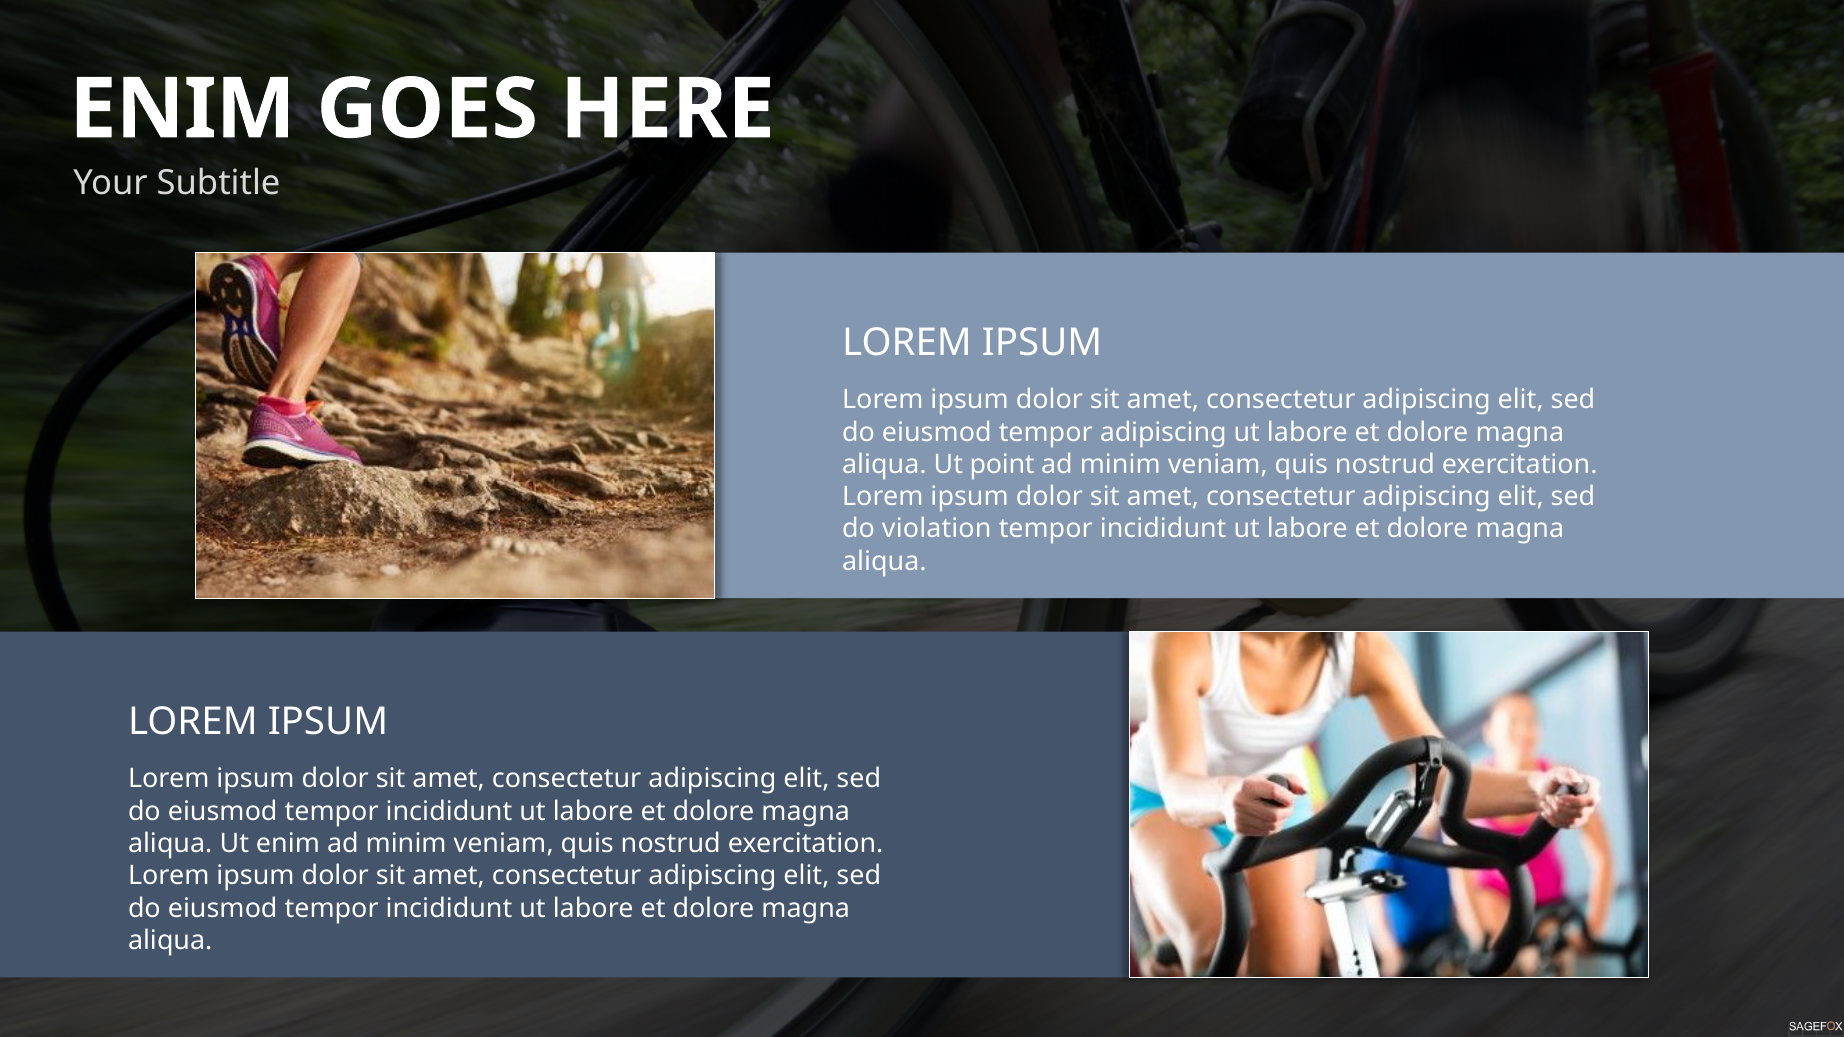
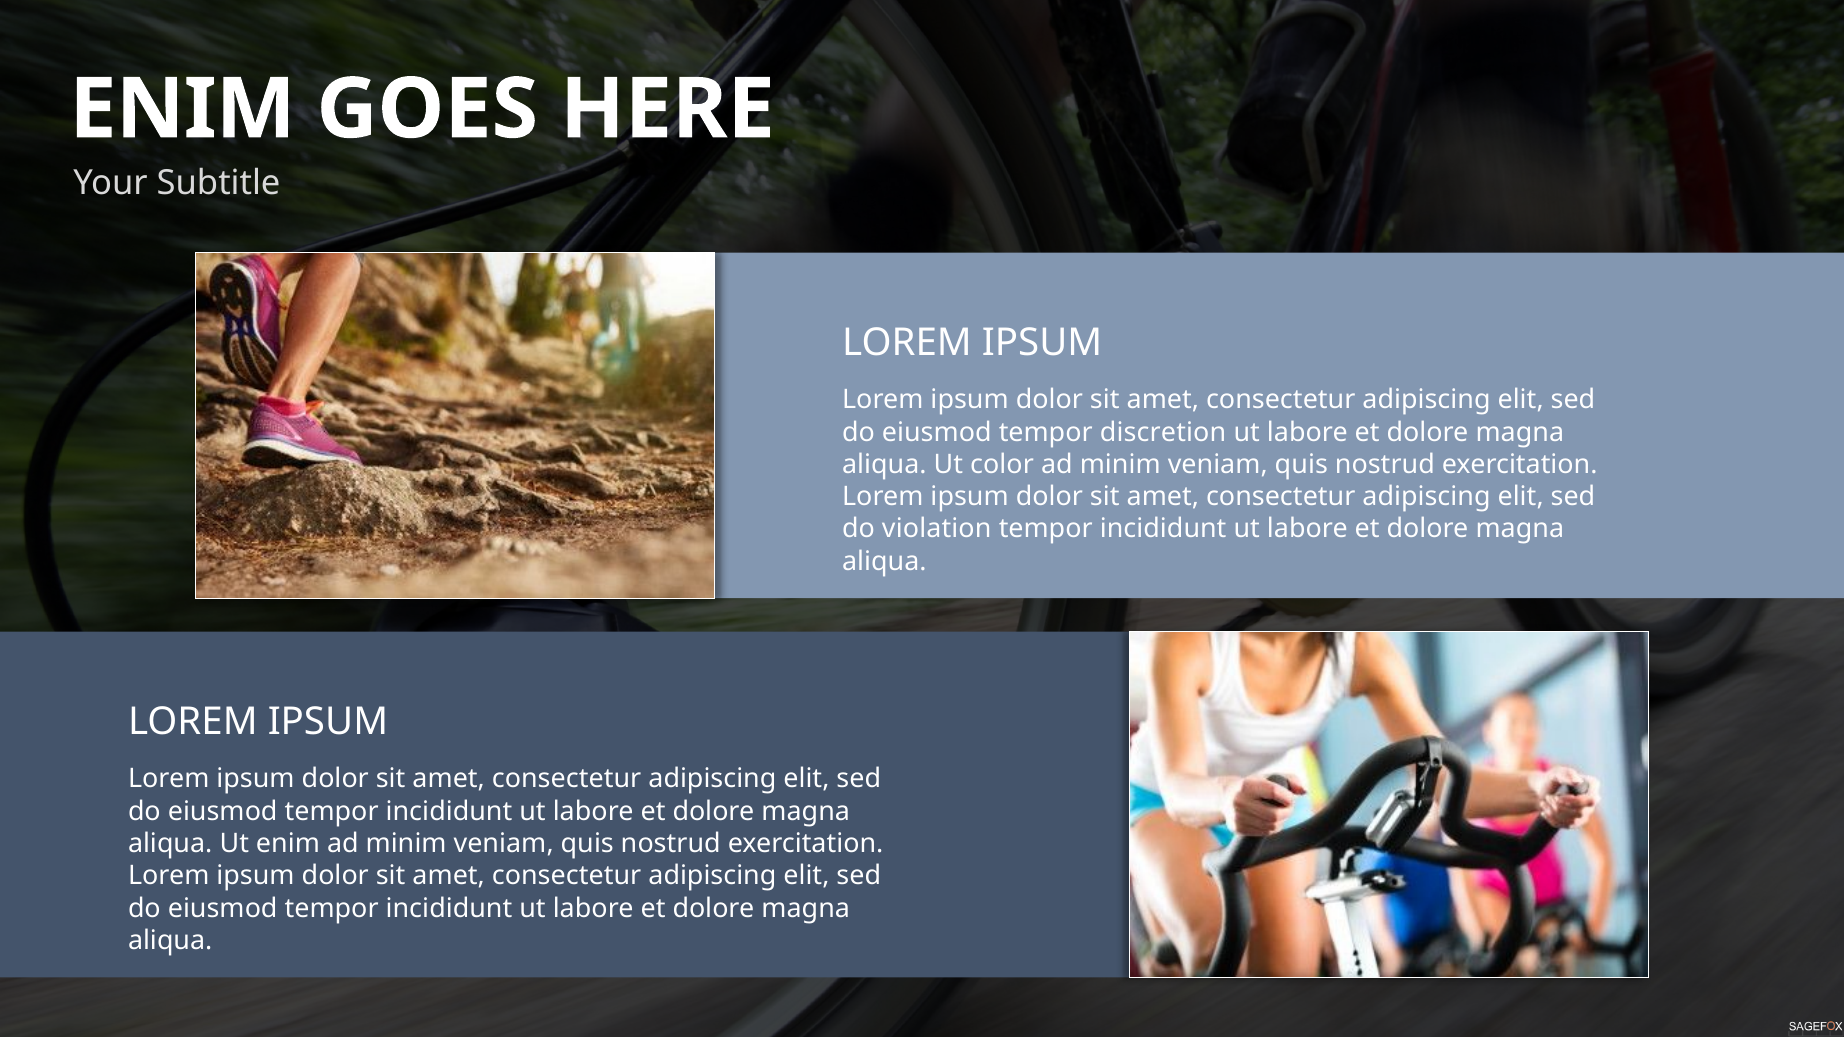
tempor adipiscing: adipiscing -> discretion (1163, 432)
point: point -> color (1002, 465)
